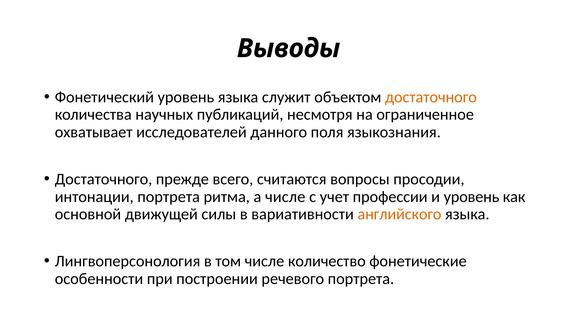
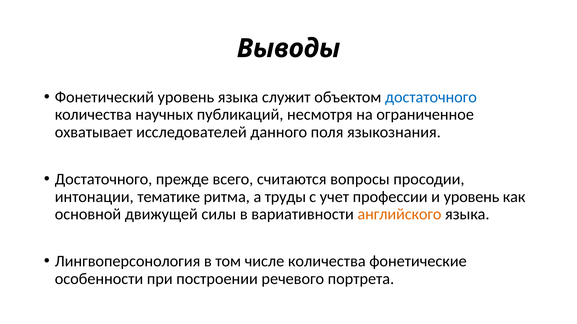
достаточного colour: orange -> blue (431, 97)
интонации портрета: портрета -> тематике (169, 197)
а числе: числе -> труды (285, 197)
числе количество: количество -> количества (327, 262)
